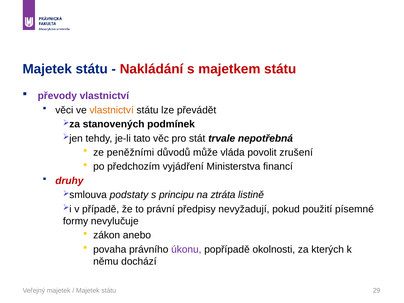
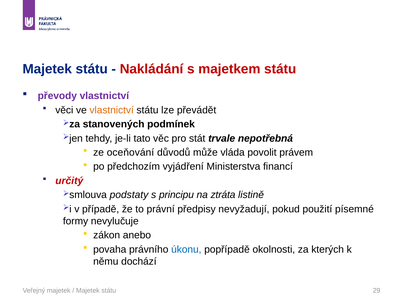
peněžními: peněžními -> oceňování (130, 152)
zrušení: zrušení -> právem (296, 152)
druhy: druhy -> určitý (69, 181)
úkonu colour: purple -> blue (186, 249)
